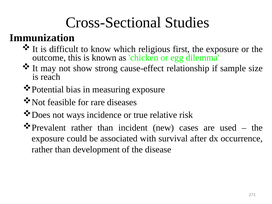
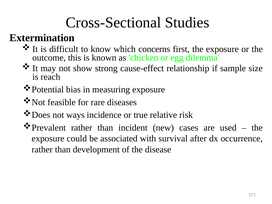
Immunization: Immunization -> Extermination (42, 38)
religious: religious -> concerns (154, 49)
